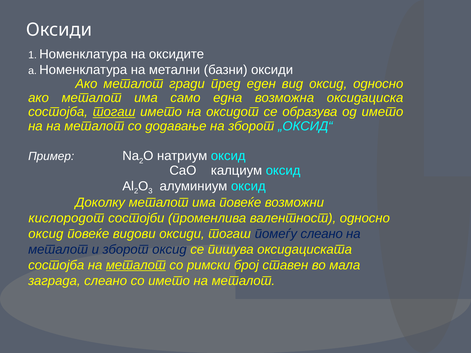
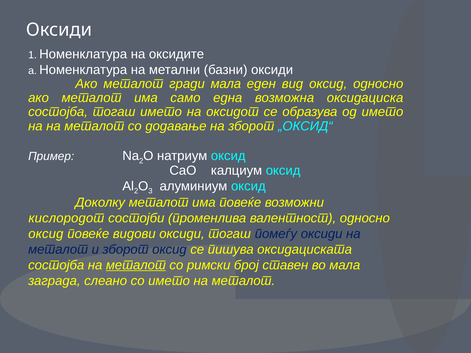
гради пред: пред -> мала (226, 84)
тогаш underline: present -> none (114, 112)
помеѓу слеано: слеано -> оксиди (322, 234)
